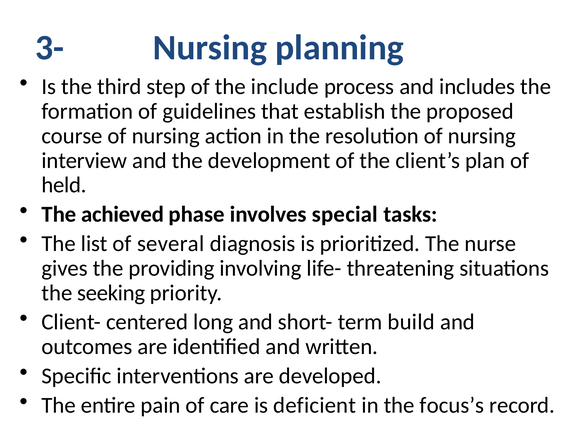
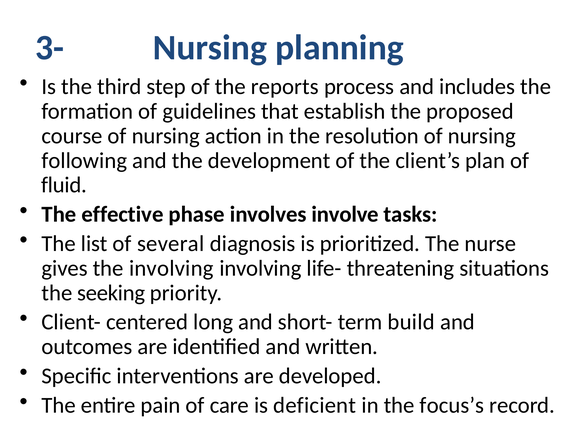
include: include -> reports (285, 87)
interview: interview -> following (84, 160)
held: held -> fluid (64, 185)
achieved: achieved -> effective (122, 214)
special: special -> involve (345, 214)
the providing: providing -> involving (171, 268)
